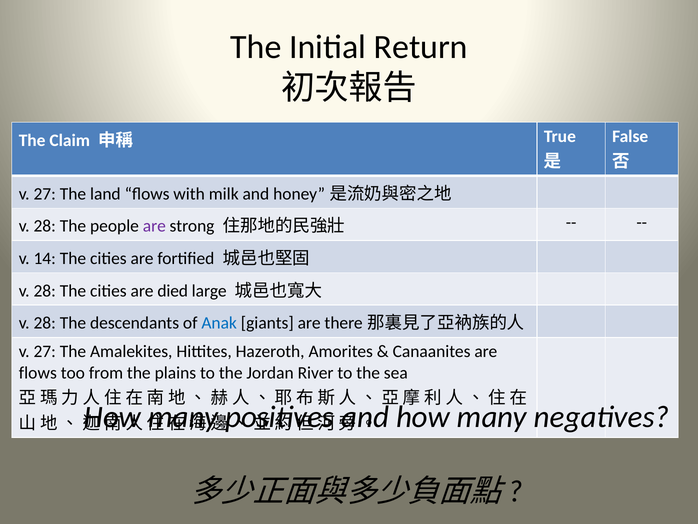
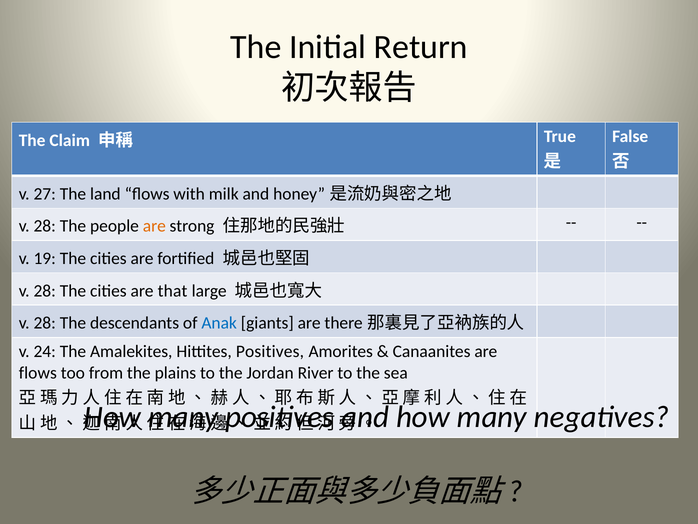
are colour: purple -> orange (154, 226)
14: 14 -> 19 (45, 258)
died: died -> that (173, 290)
27: 27 -> 24 (45, 351)
Hittites Hazeroth: Hazeroth -> Positives (270, 351)
